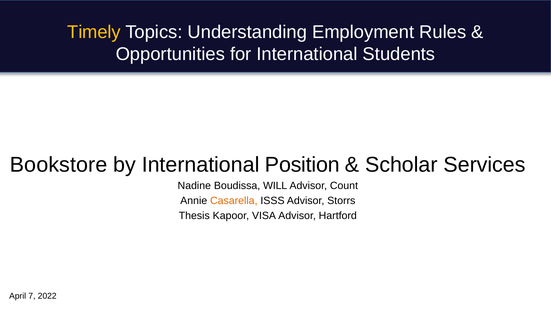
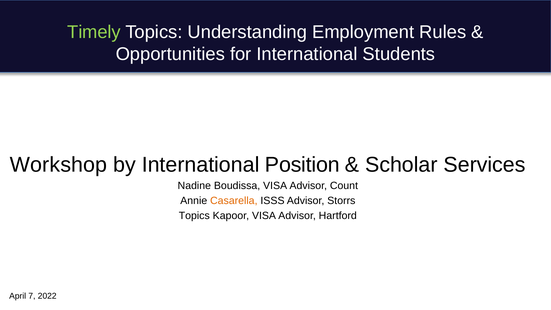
Timely colour: yellow -> light green (94, 32)
Bookstore: Bookstore -> Workshop (59, 165)
Boudissa WILL: WILL -> VISA (275, 186)
Thesis: Thesis -> Topics (194, 216)
